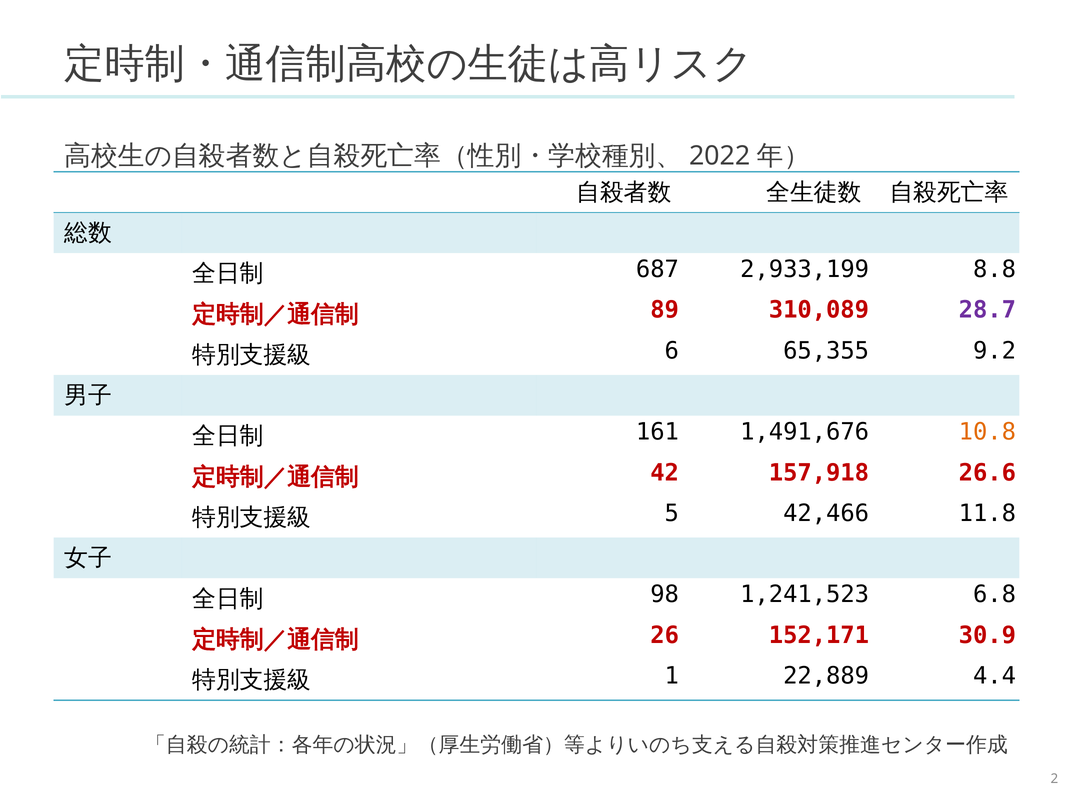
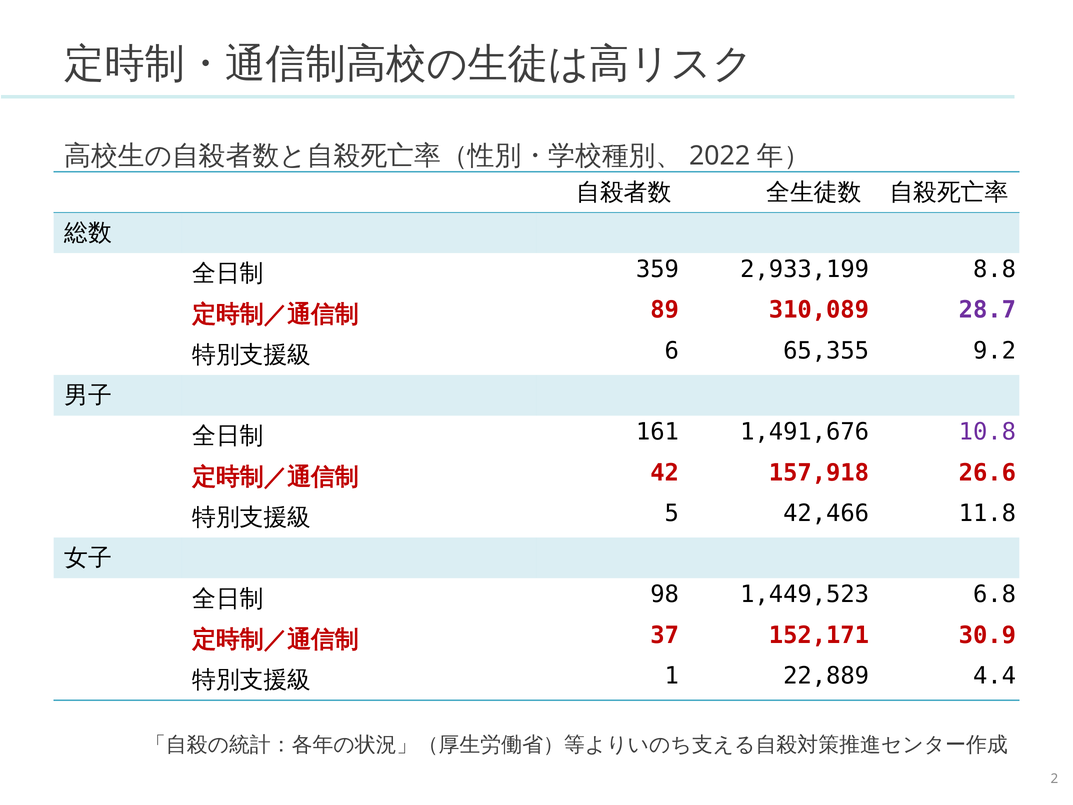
687: 687 -> 359 (657, 269)
10.8 colour: orange -> purple (987, 432)
1,241,523: 1,241,523 -> 1,449,523 (805, 594)
26: 26 -> 37 (665, 635)
